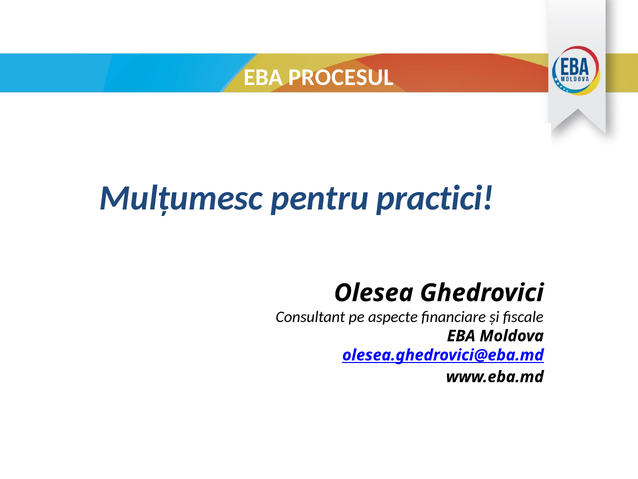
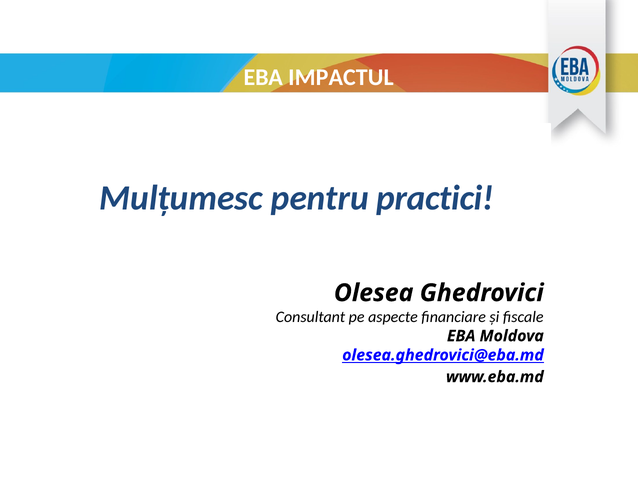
PROCESUL: PROCESUL -> IMPACTUL (341, 77)
